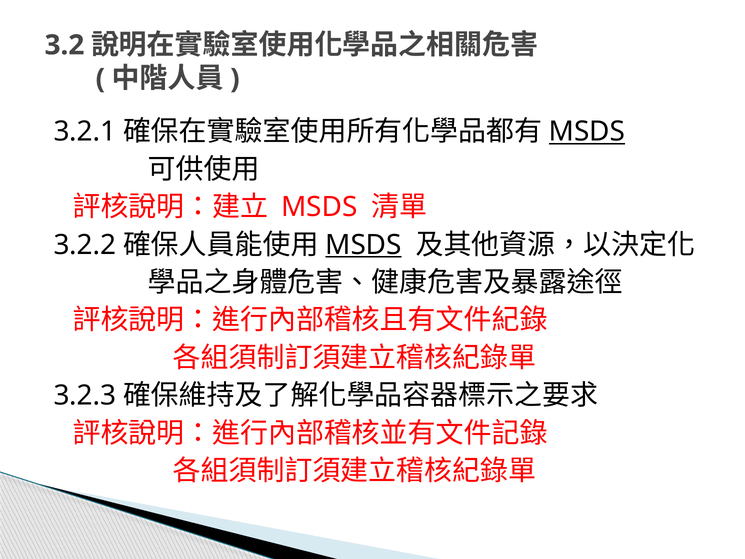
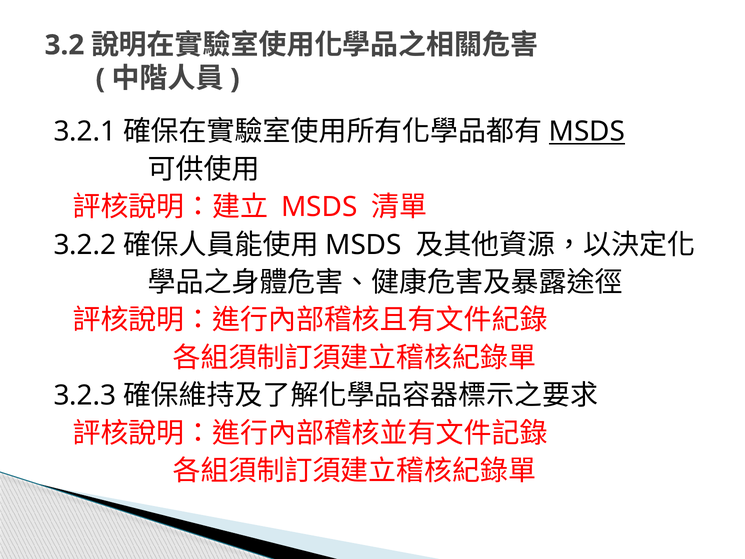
MSDS underline: present -> none (364, 245)
